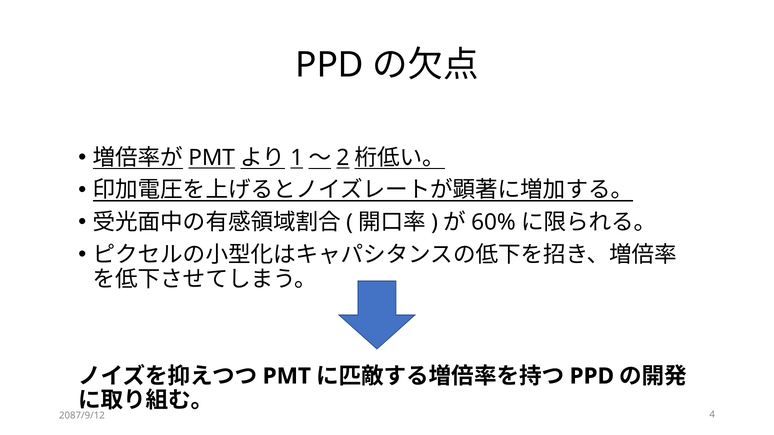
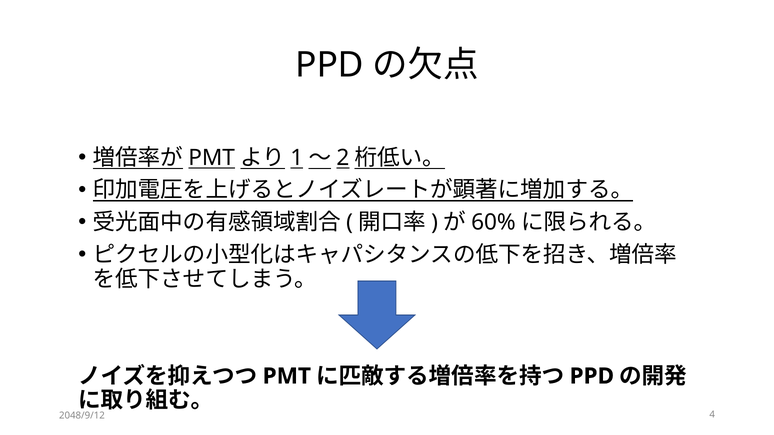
2087/9/12: 2087/9/12 -> 2048/9/12 (82, 416)
